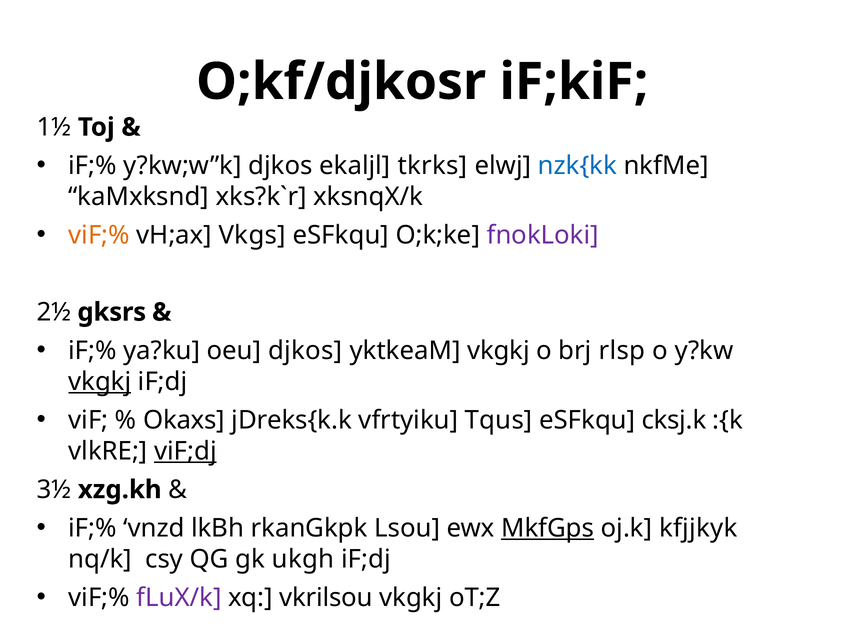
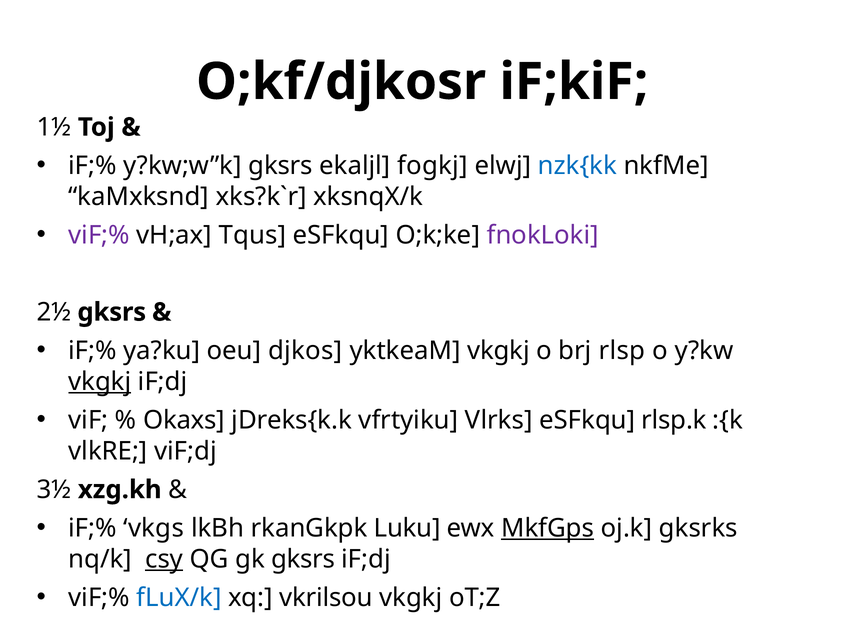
y?kw;w”k djkos: djkos -> gksrs (281, 166)
tkrks: tkrks -> fogkj (432, 166)
viF;% colour: orange -> purple (99, 235)
Vkgs: Vkgs -> Tqus (252, 235)
Tqus: Tqus -> Vlrks (499, 420)
cksj.k: cksj.k -> rlsp.k (674, 420)
viF;dj underline: present -> none (185, 451)
vnzd: vnzd -> vkgs (154, 528)
Lsou: Lsou -> Luku (407, 528)
kfjjkyk: kfjjkyk -> gksrks (698, 528)
csy underline: none -> present (164, 559)
gk ukgh: ukgh -> gksrs (303, 559)
fLuX/k colour: purple -> blue (179, 597)
